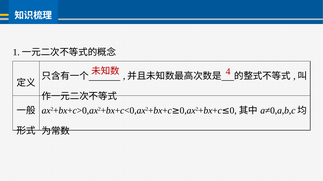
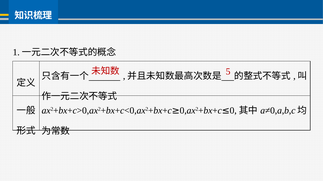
4: 4 -> 5 (228, 72)
